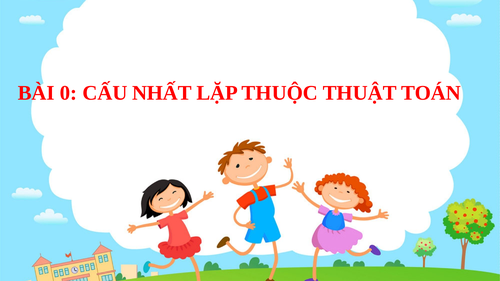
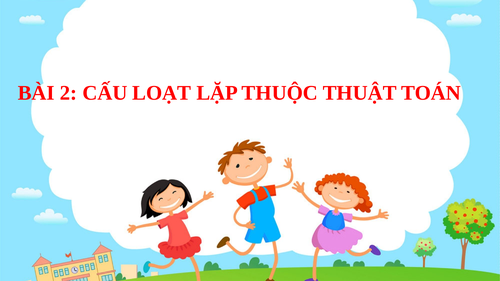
0: 0 -> 2 (68, 93)
NHẤT: NHẤT -> LOẠT (162, 93)
